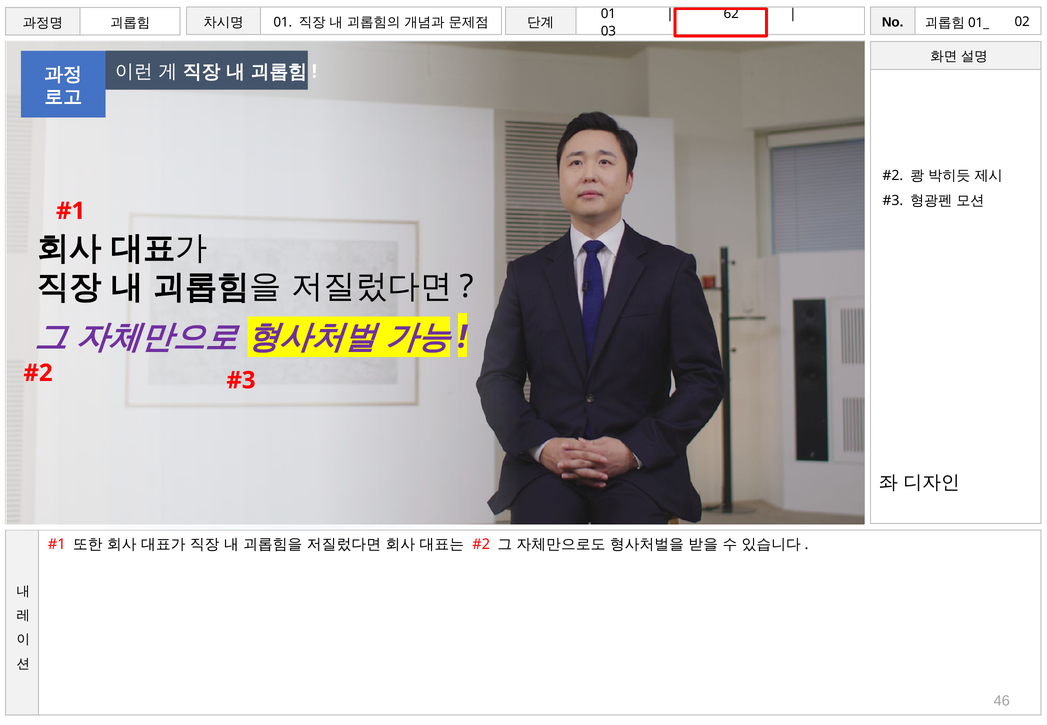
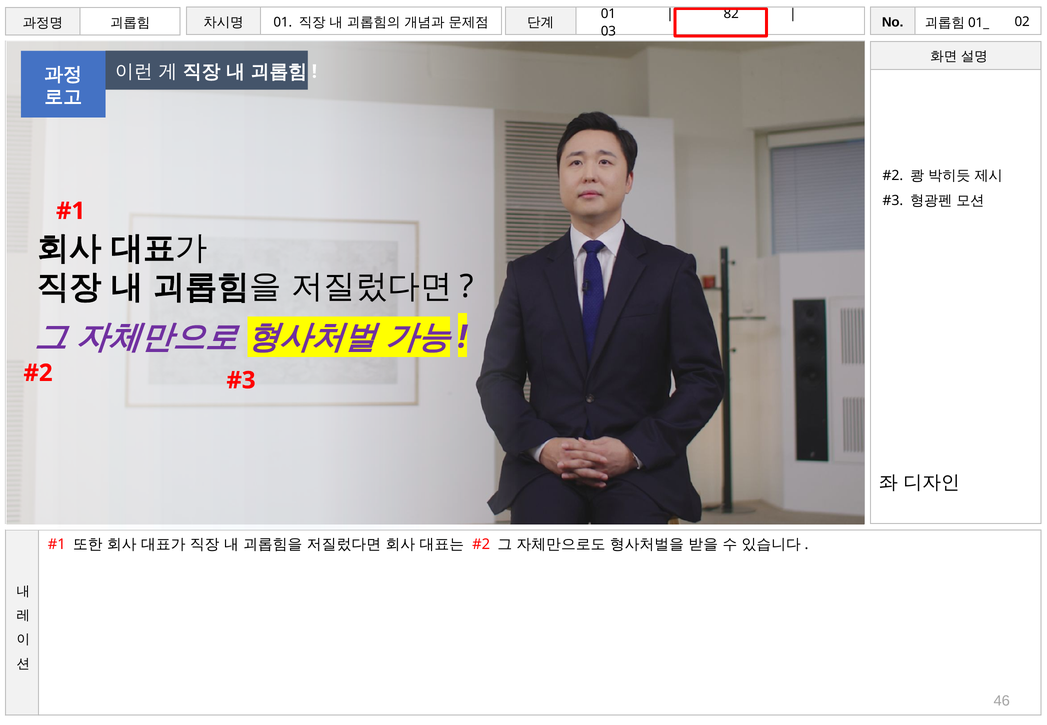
62: 62 -> 82 (731, 14)
